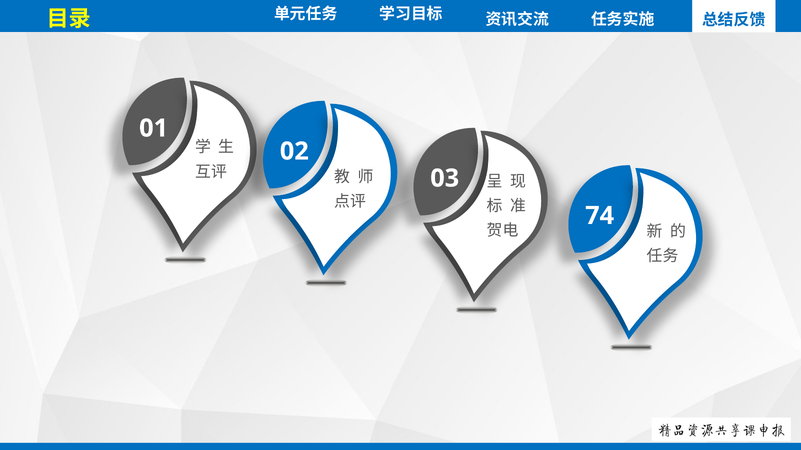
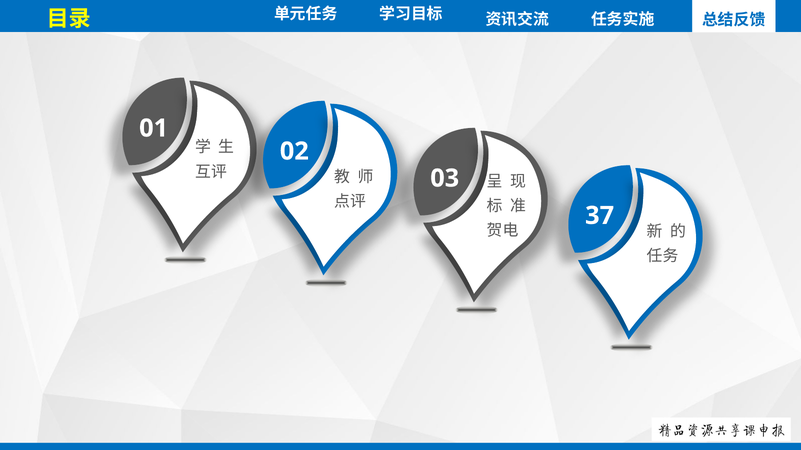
74: 74 -> 37 (600, 216)
